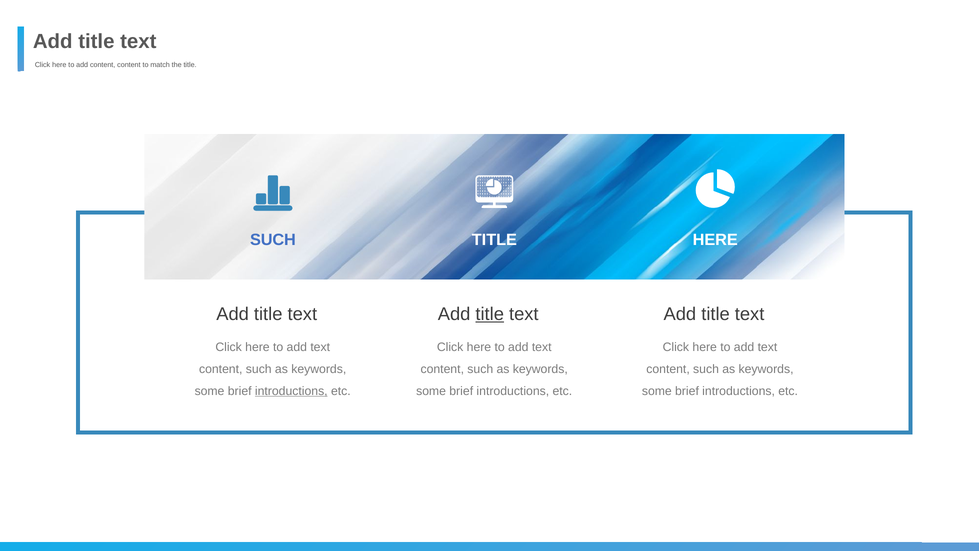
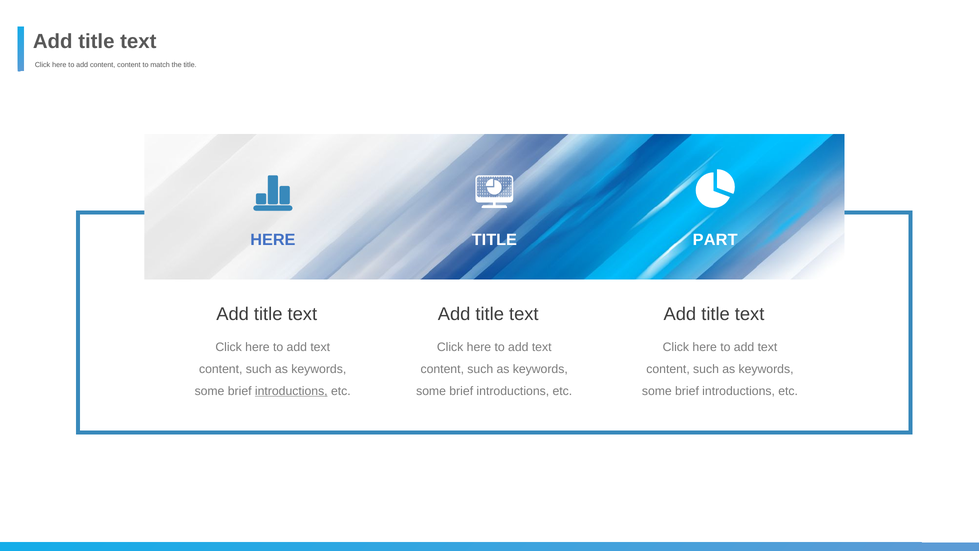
SUCH: SUCH -> HERE (273, 240)
TITLE HERE: HERE -> PART (715, 240)
title underline: present -> none (490, 314)
